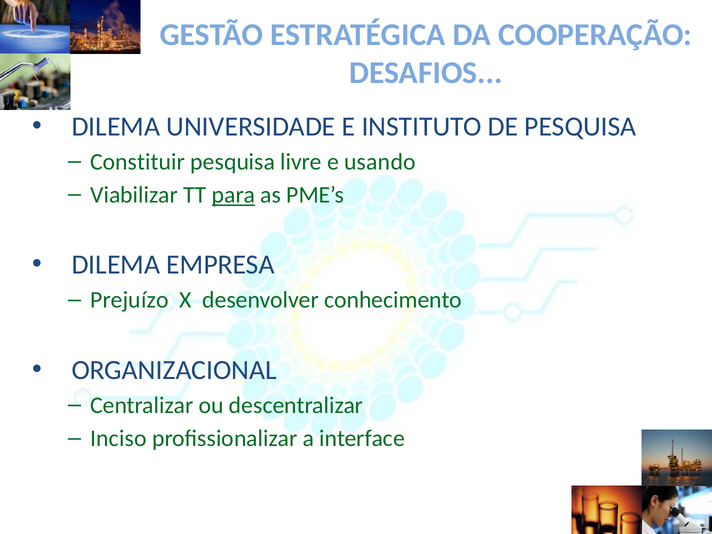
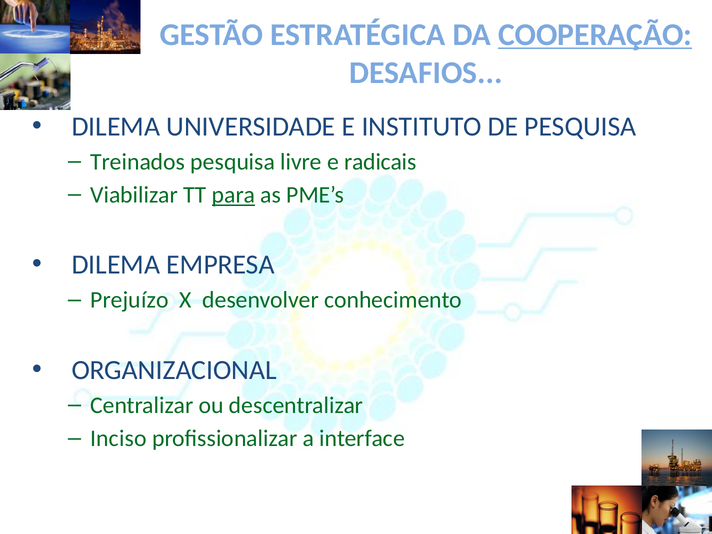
COOPERAÇÃO underline: none -> present (595, 35)
Constituir: Constituir -> Treinados (138, 162)
usando: usando -> radicais (380, 162)
